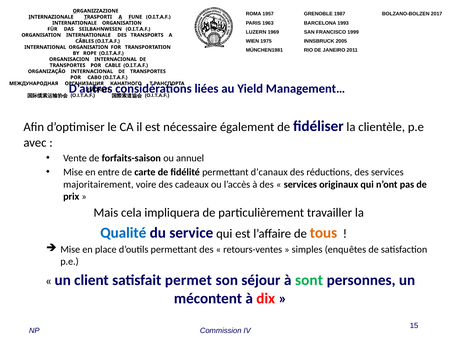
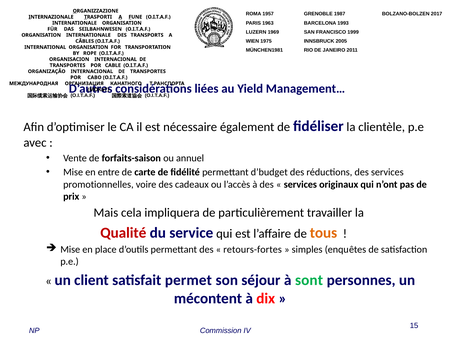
d’canaux: d’canaux -> d’budget (269, 172)
majoritairement: majoritairement -> promotionnelles (98, 184)
Qualité colour: blue -> red (123, 232)
retours-ventes: retours-ventes -> retours-fortes (253, 249)
